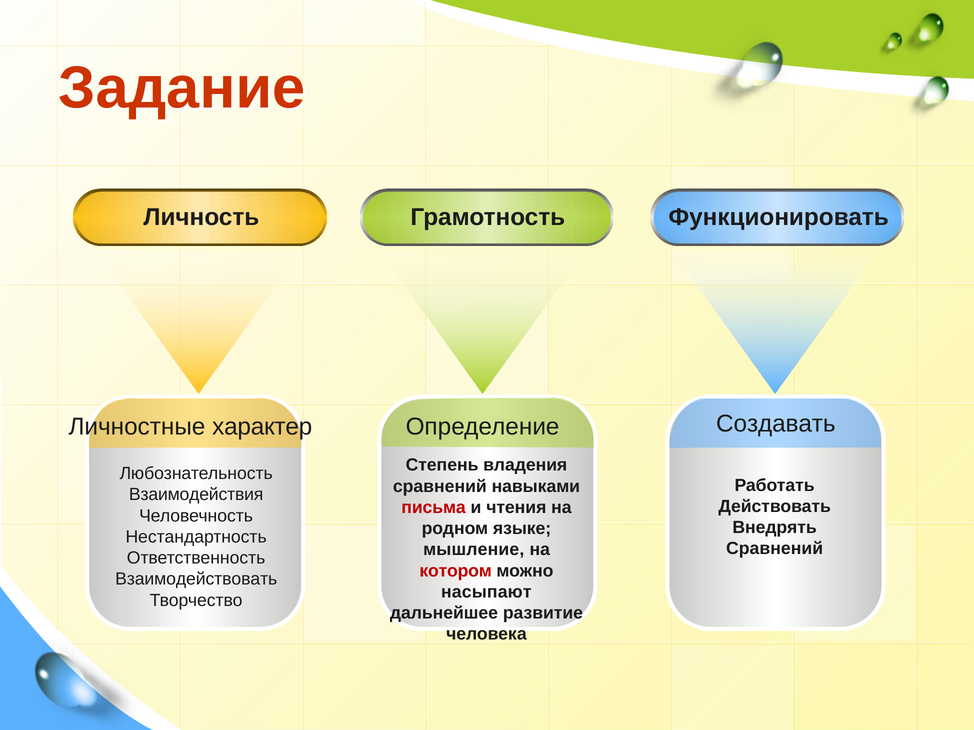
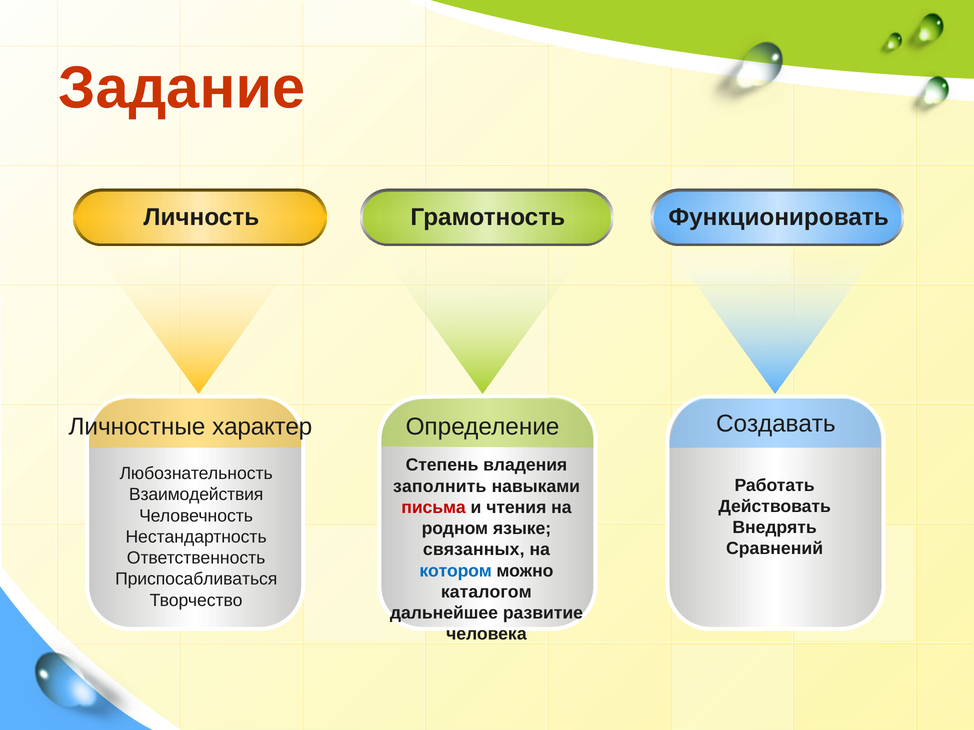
сравнений: сравнений -> заполнить (440, 487)
мышление: мышление -> связанных (474, 550)
котором colour: red -> blue (456, 571)
Взаимодействовать: Взаимодействовать -> Приспосабливаться (196, 580)
насыпают: насыпают -> каталогом (486, 592)
